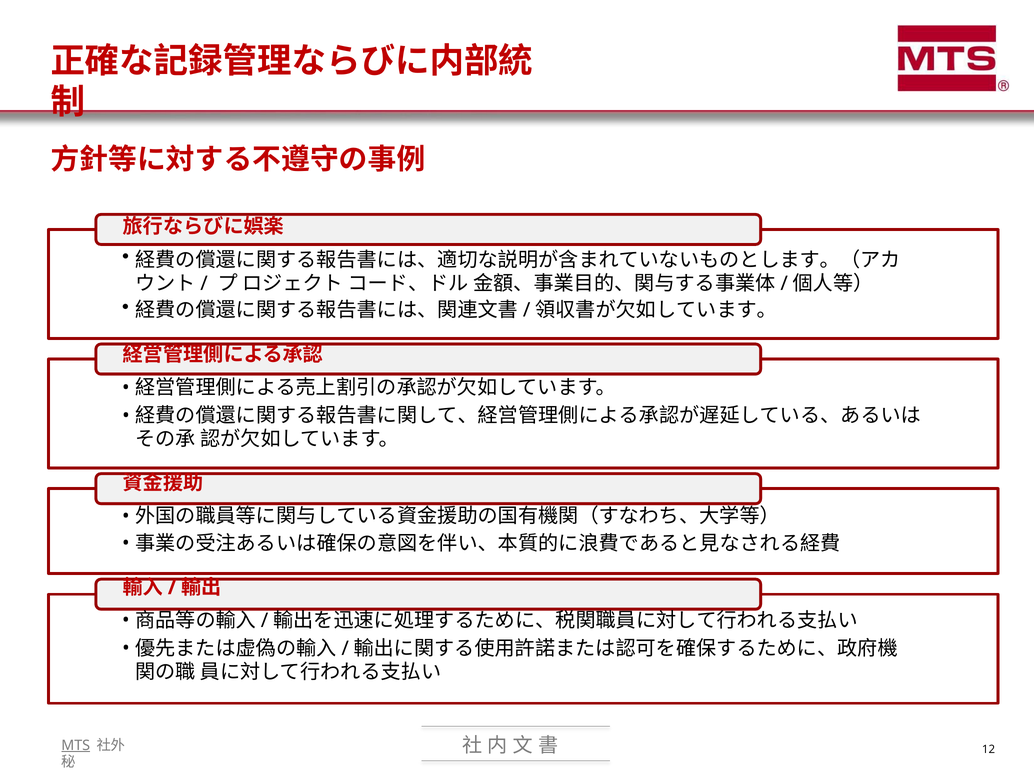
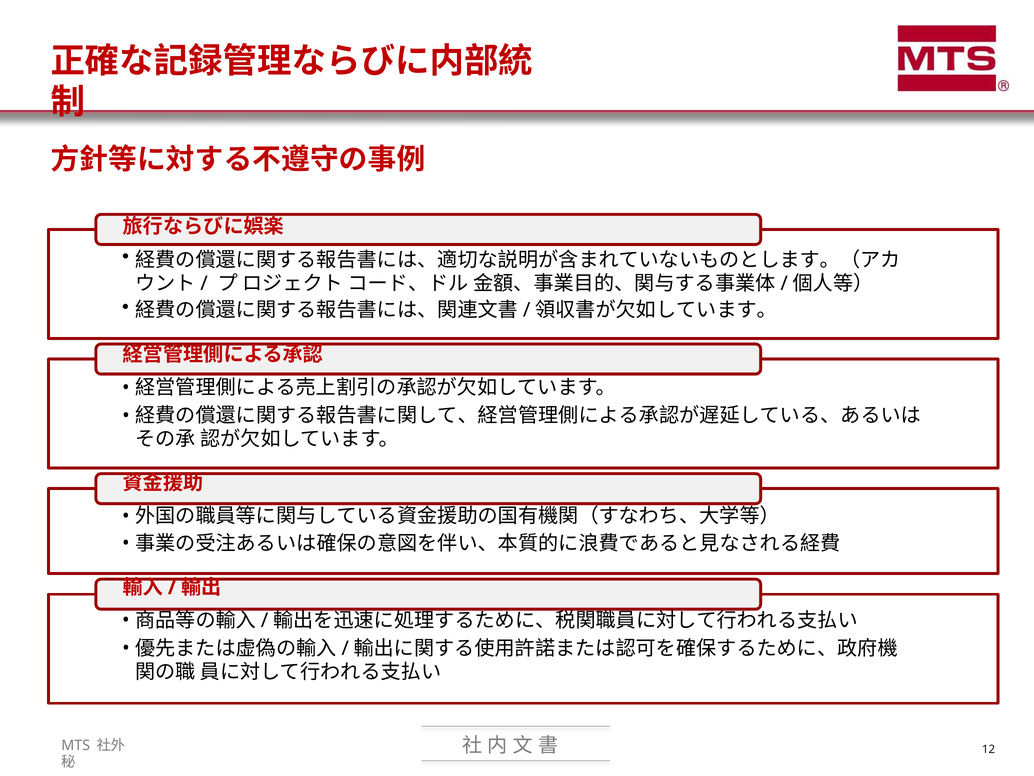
MTS underline: present -> none (76, 745)
